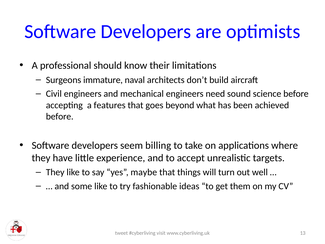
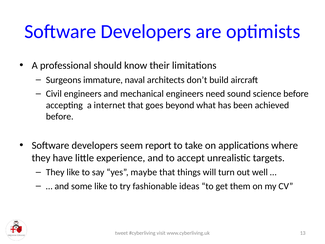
features: features -> internet (110, 105)
billing: billing -> report (158, 145)
